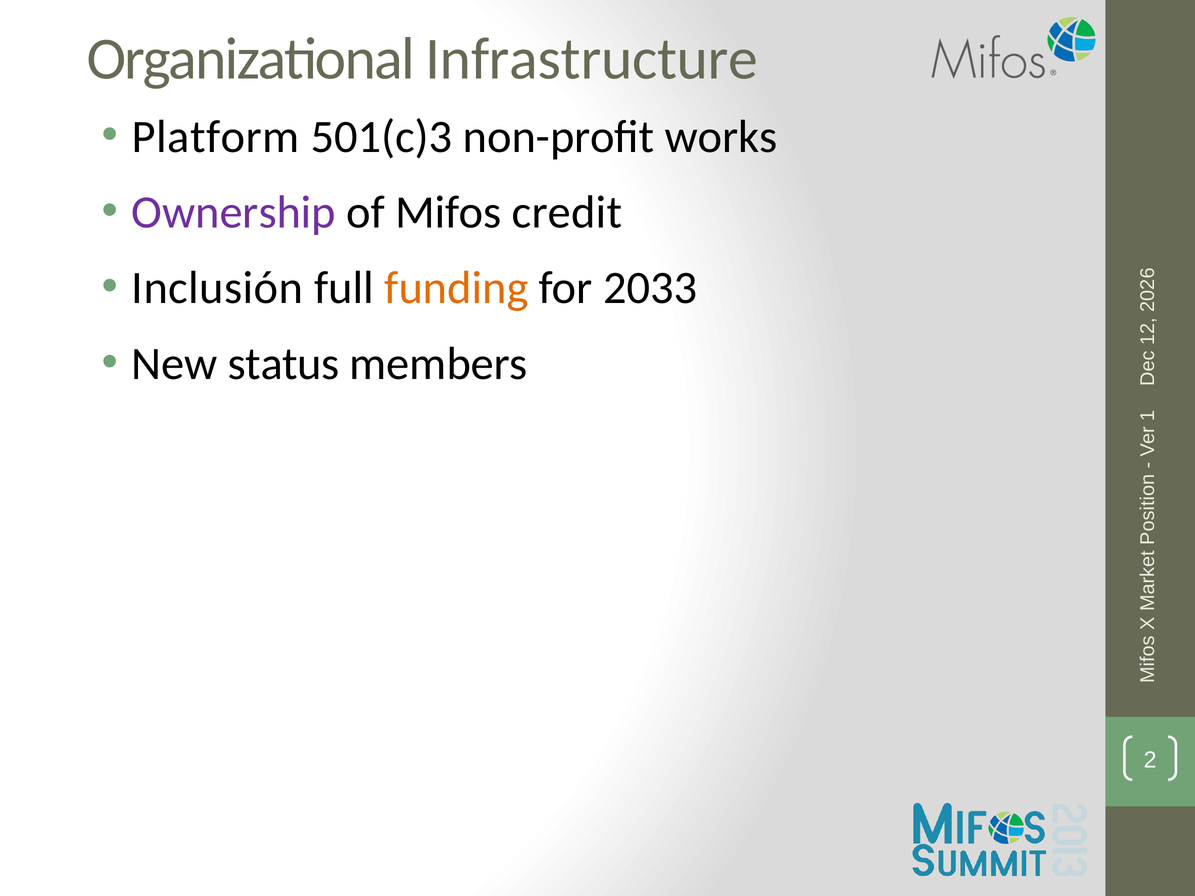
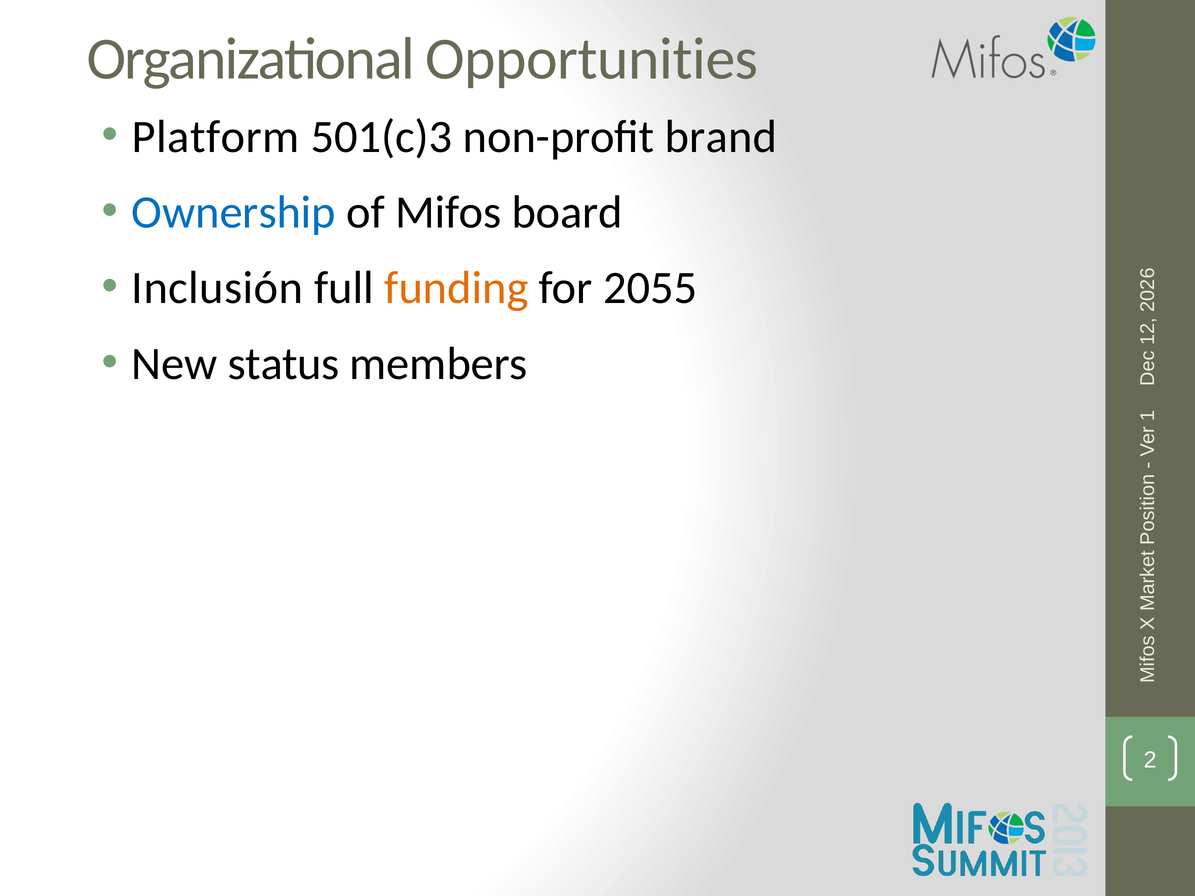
Infrastructure: Infrastructure -> Opportunities (592, 59)
works: works -> brand (721, 137)
Ownership colour: purple -> blue (234, 212)
credit: credit -> board (567, 212)
2033: 2033 -> 2055 (650, 288)
